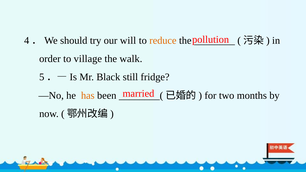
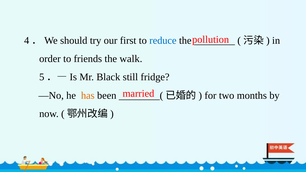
will: will -> first (128, 40)
reduce colour: orange -> blue (163, 40)
village: village -> friends (88, 59)
